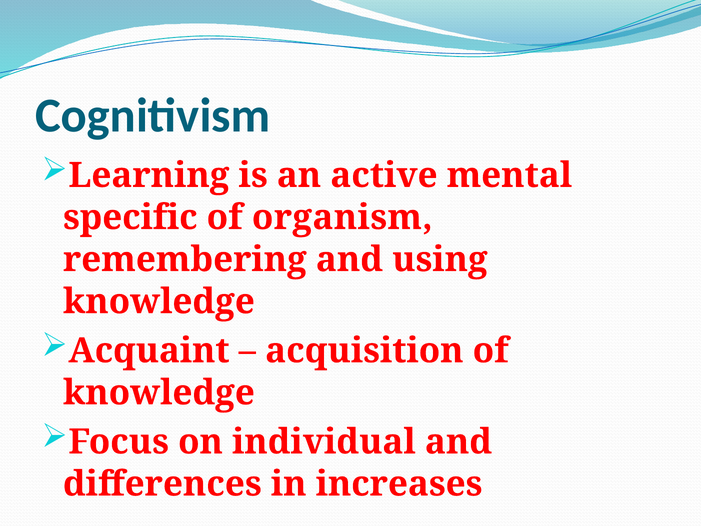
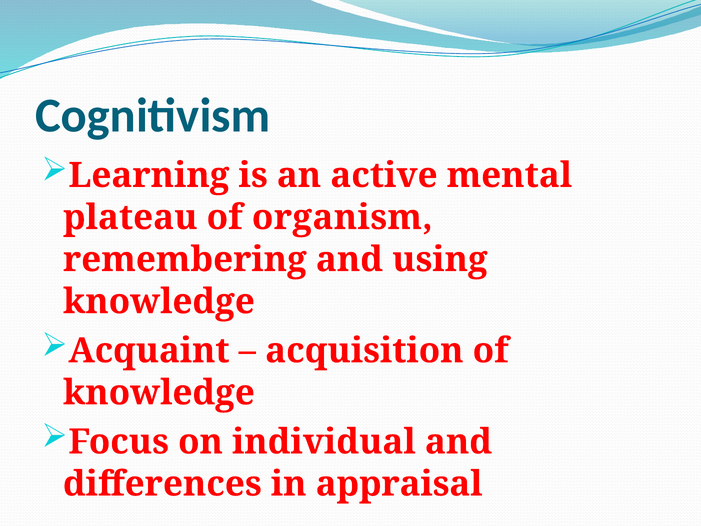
specific: specific -> plateau (130, 217)
increases: increases -> appraisal (399, 484)
